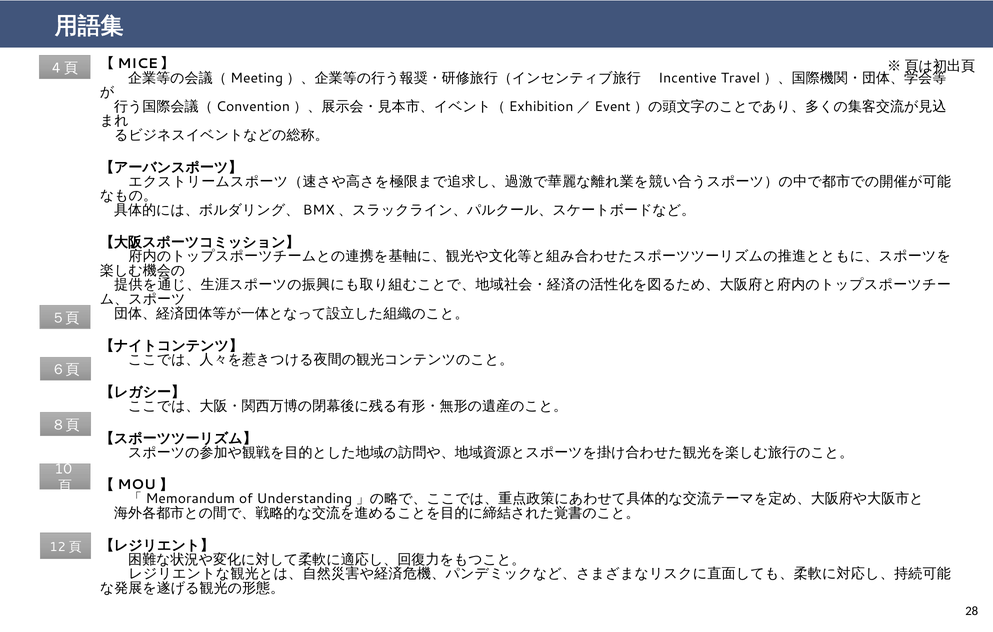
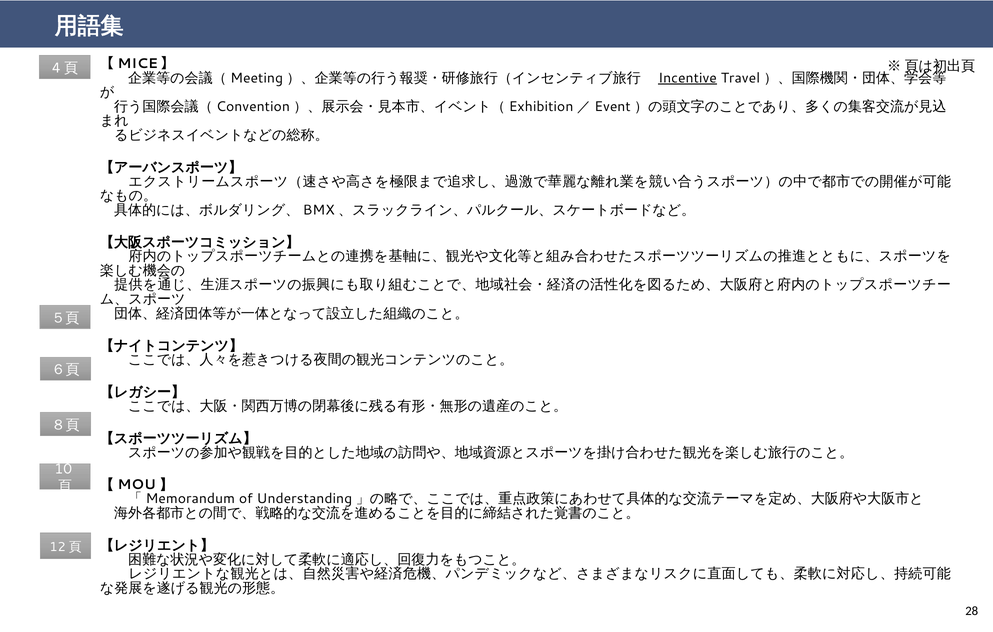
Incentive underline: none -> present (688, 78)
